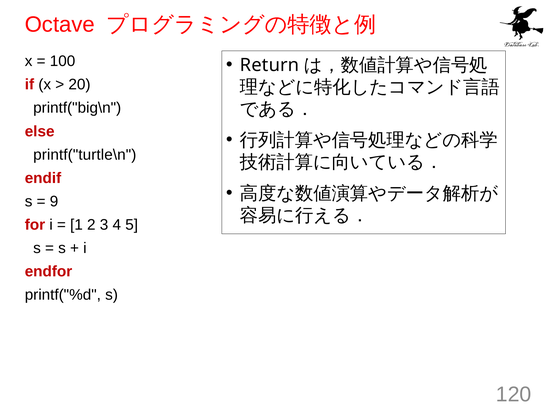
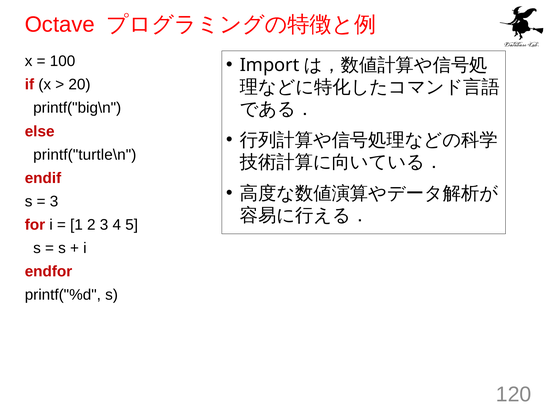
Return: Return -> Import (270, 65)
9: 9 -> 3 (54, 201)
